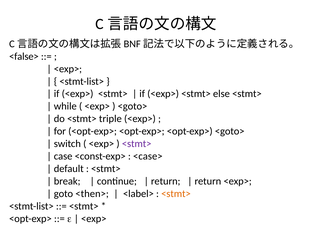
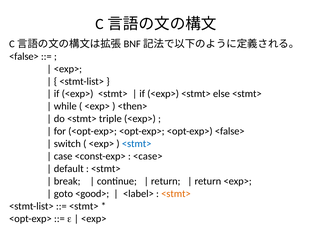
<goto>: <goto> -> <then> (132, 106)
<opt-exp> <goto>: <goto> -> <false> (230, 131)
<stmt> colour: purple -> blue (137, 144)
<then>: <then> -> <good> (92, 194)
